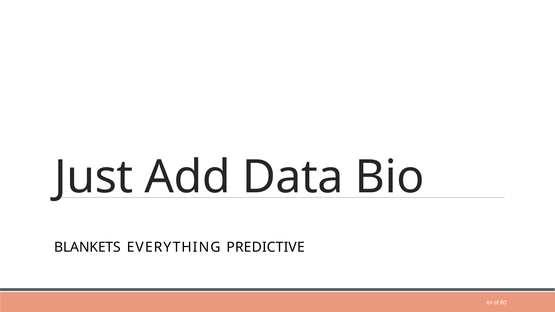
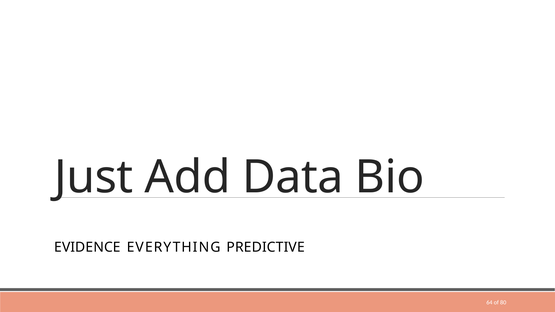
BLANKETS: BLANKETS -> EVIDENCE (87, 247)
